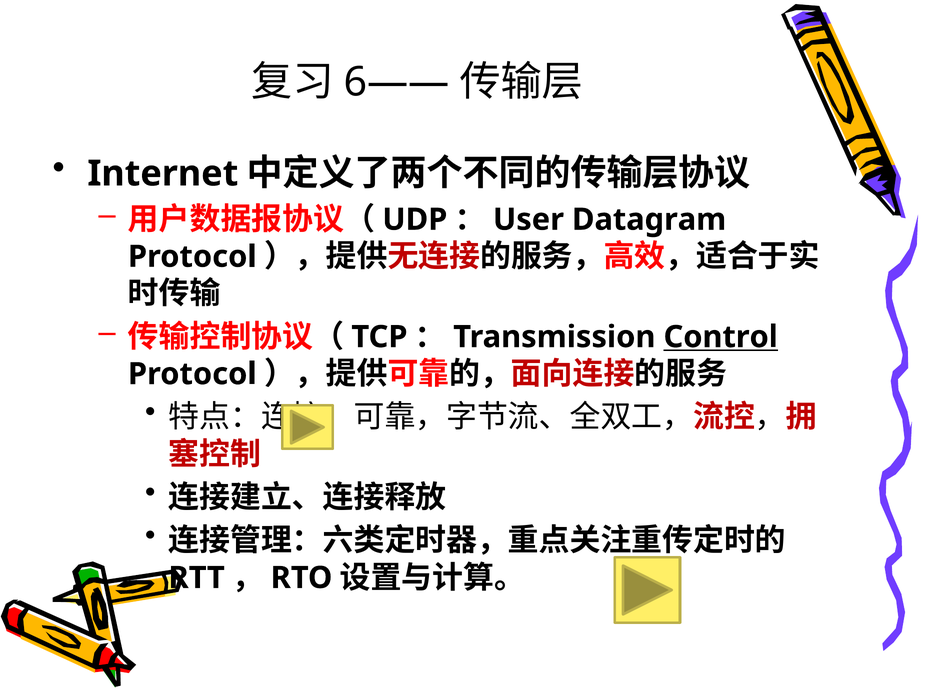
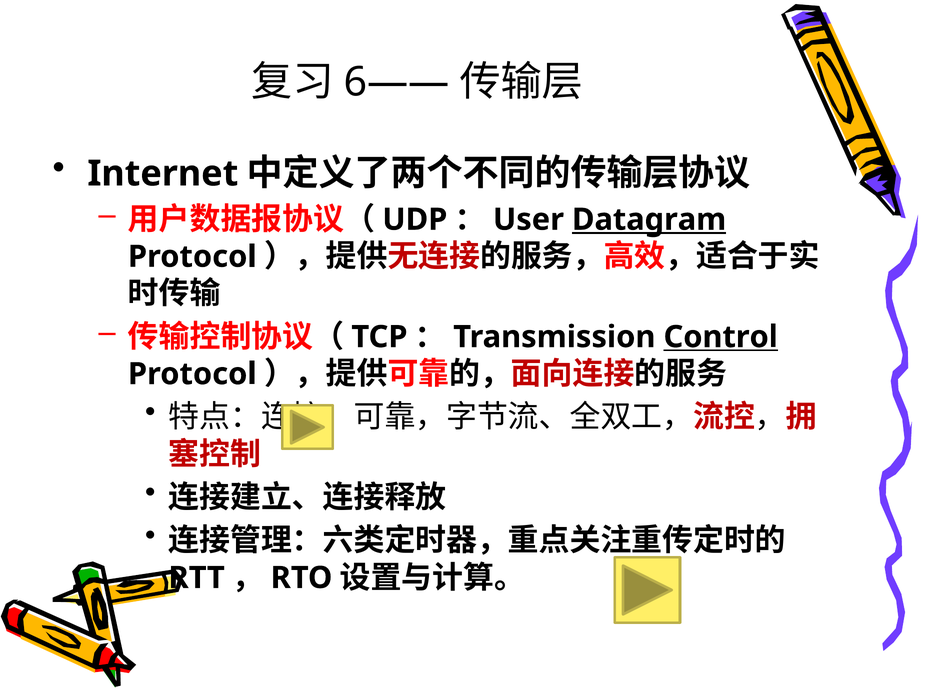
Datagram underline: none -> present (649, 219)
